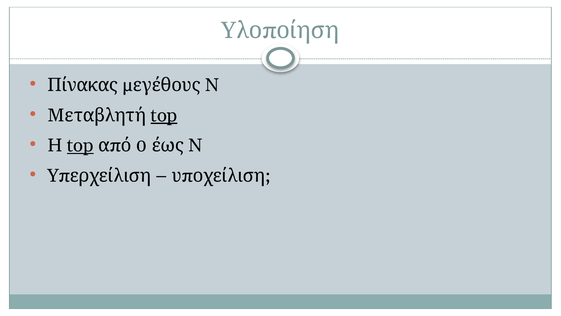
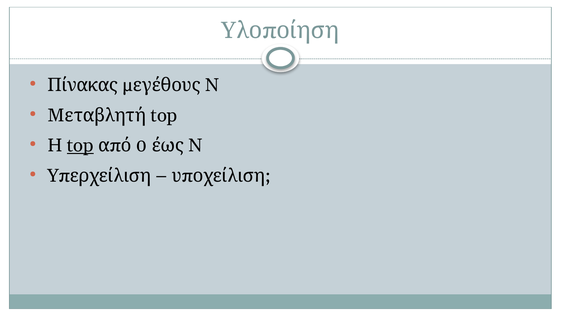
top underline: present -> none (164, 115)
